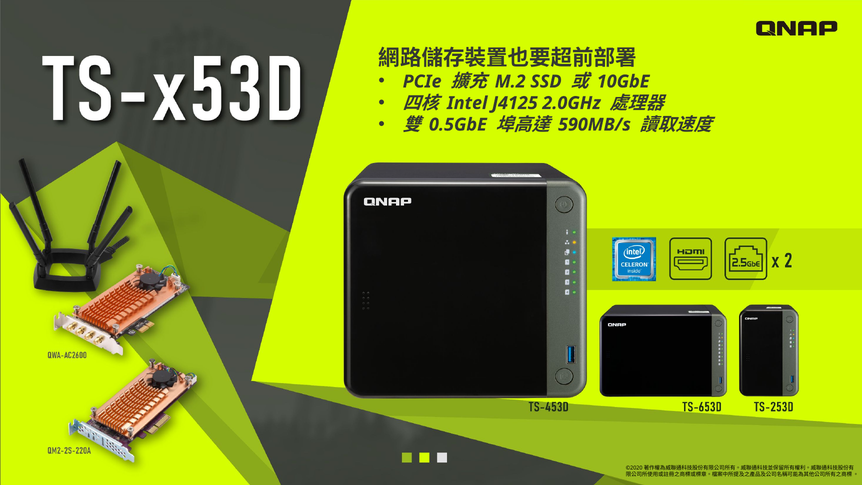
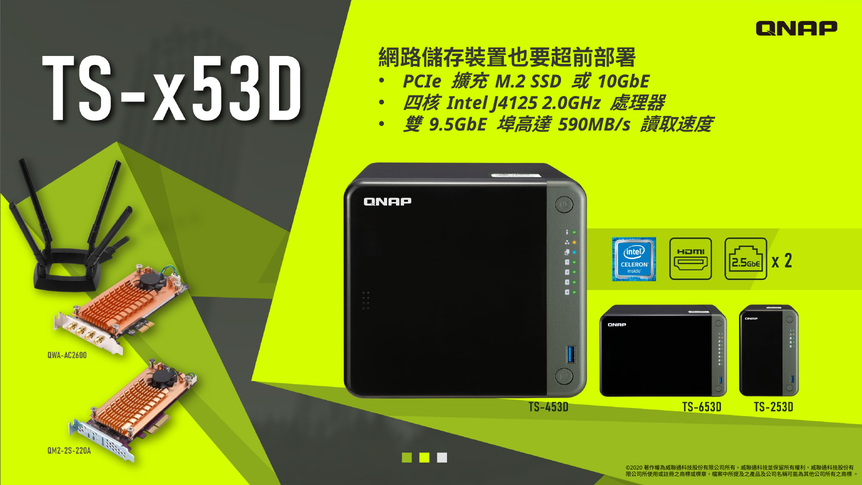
0.5GbE: 0.5GbE -> 9.5GbE (458, 125)
